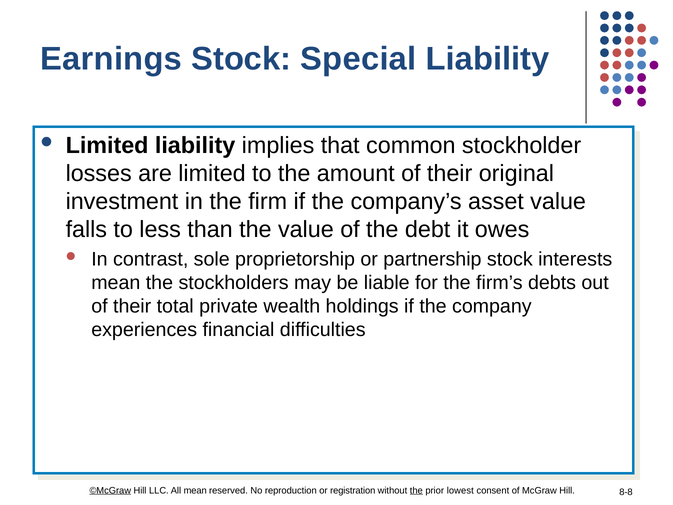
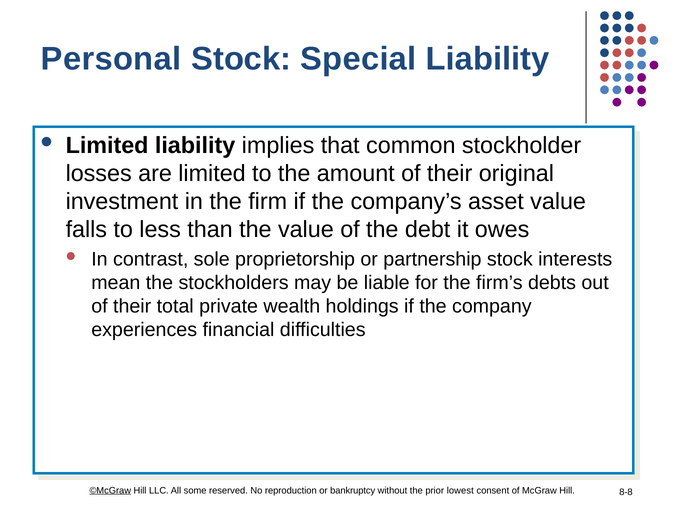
Earnings: Earnings -> Personal (111, 59)
All mean: mean -> some (195, 490)
registration: registration -> bankruptcy (353, 490)
the underline: present -> none (416, 490)
